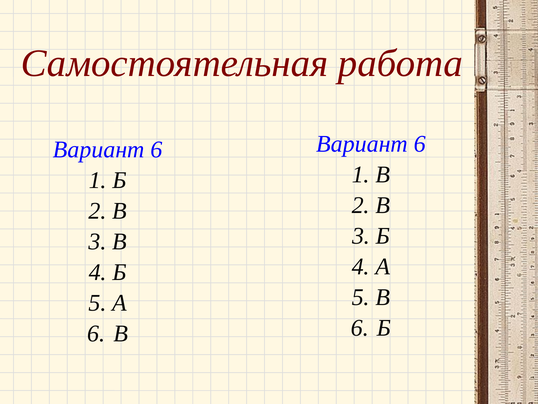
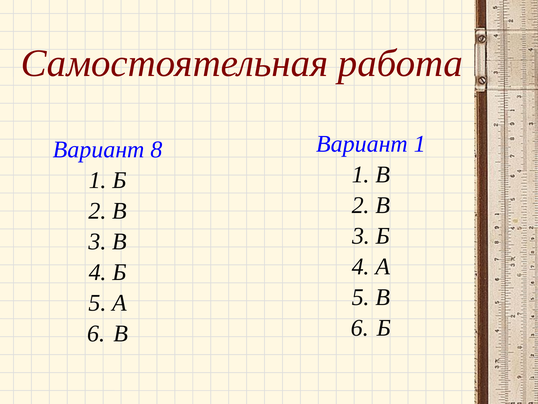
6: 6 -> 1 (420, 144)
6: 6 -> 8 (156, 149)
